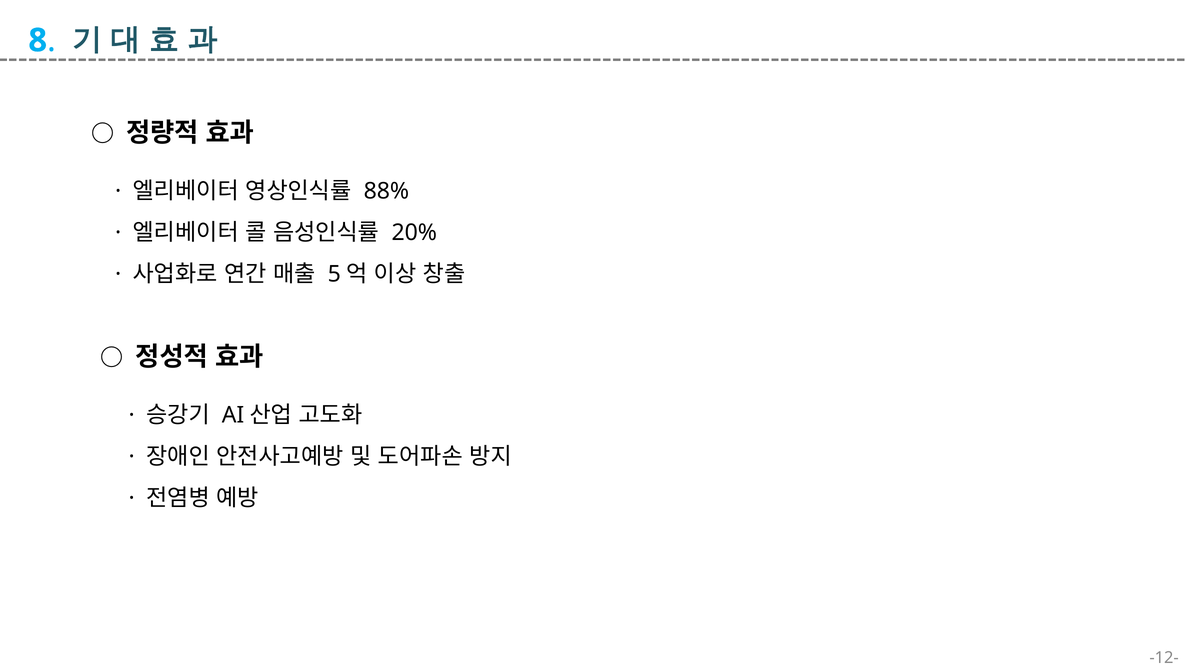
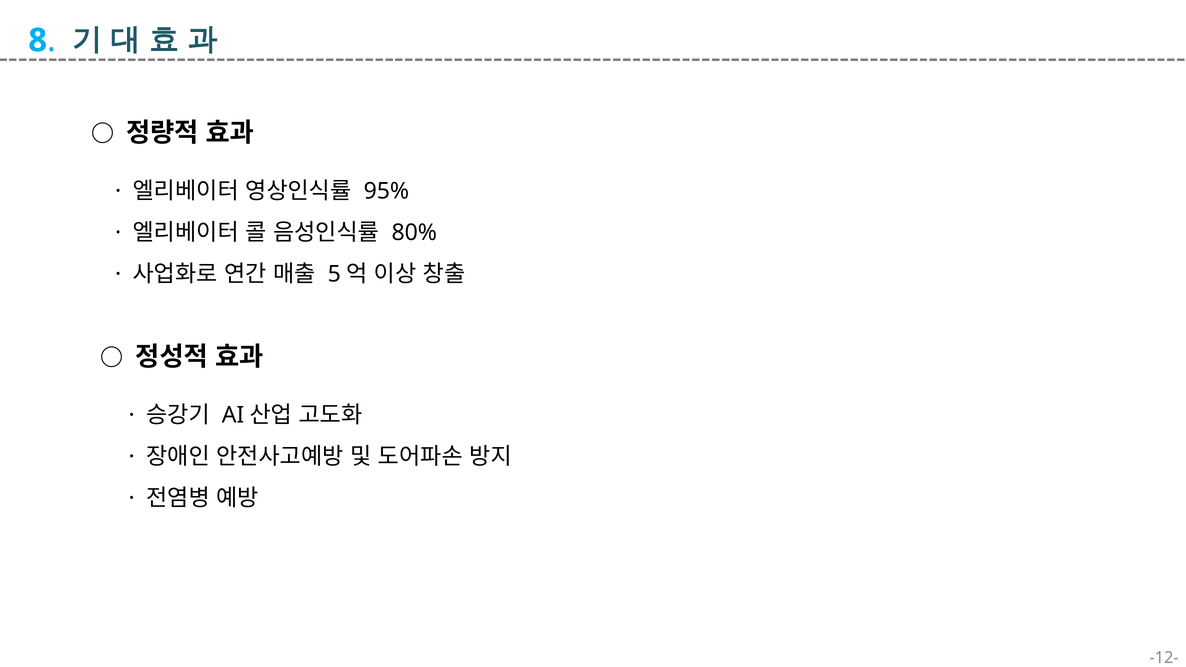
88%: 88% -> 95% (386, 191)
20%: 20% -> 80% (414, 233)
